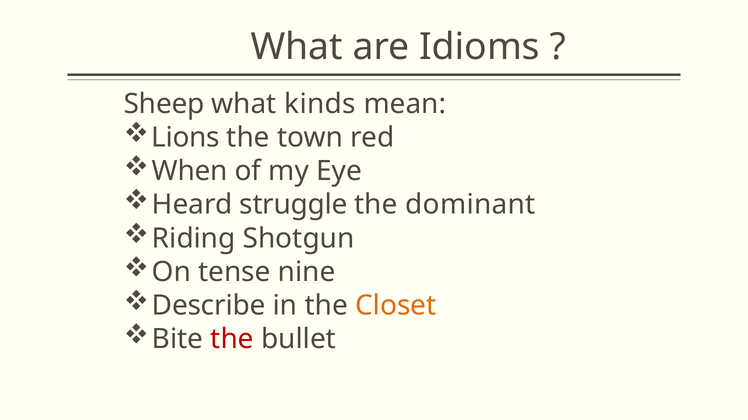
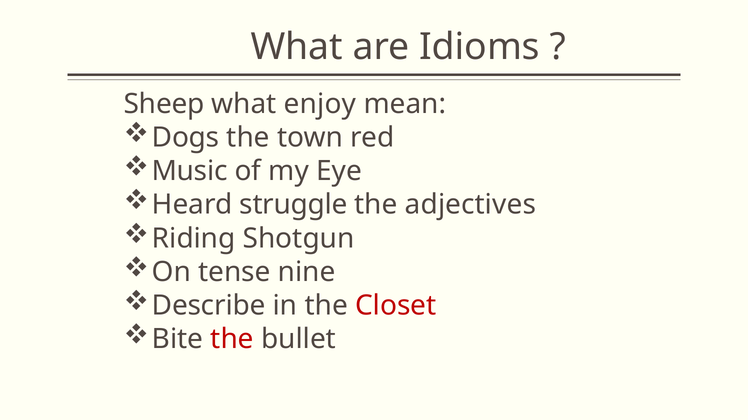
kinds: kinds -> enjoy (320, 104)
Lions: Lions -> Dogs (186, 138)
When: When -> Music (190, 171)
dominant: dominant -> adjectives (470, 205)
Closet colour: orange -> red (396, 306)
